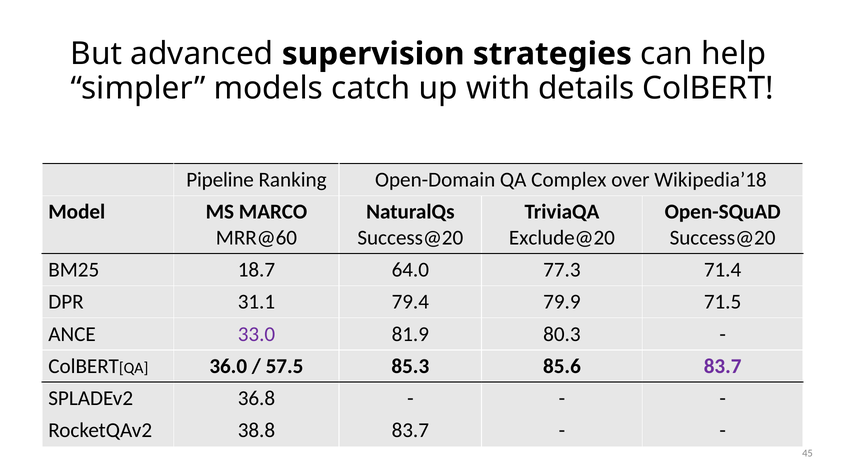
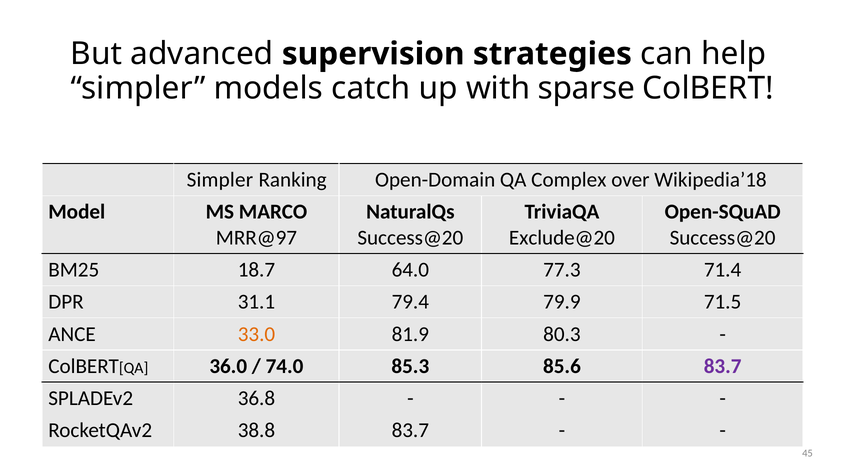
details: details -> sparse (586, 88)
Pipeline: Pipeline -> Simpler (220, 180)
MRR@60: MRR@60 -> MRR@97 (256, 238)
33.0 colour: purple -> orange (256, 334)
57.5: 57.5 -> 74.0 (285, 366)
